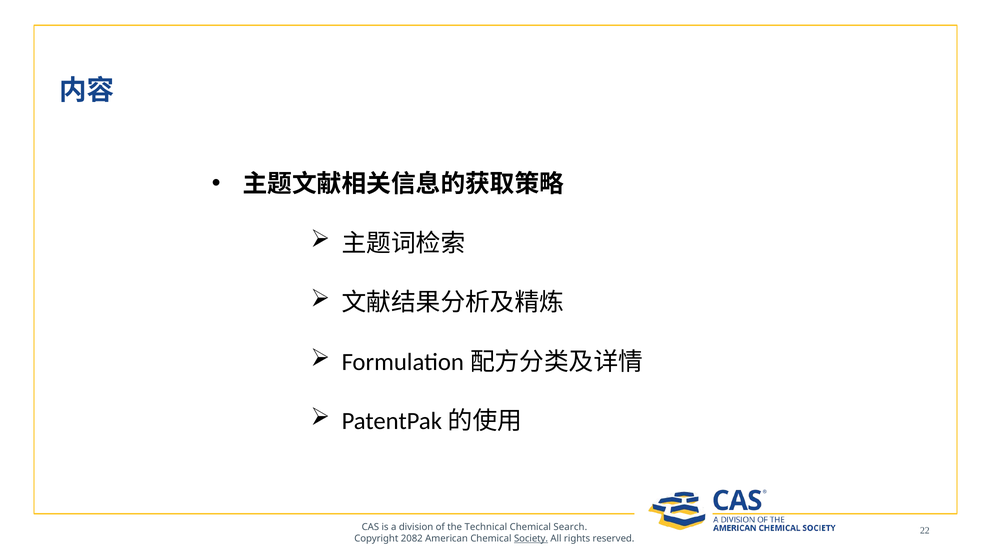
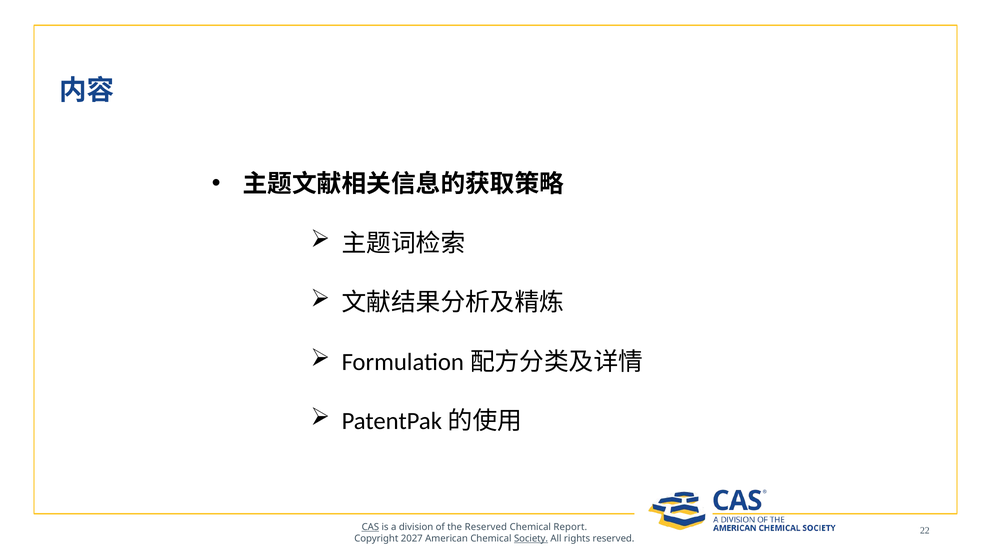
CAS underline: none -> present (370, 527)
the Technical: Technical -> Reserved (486, 527)
Search: Search -> Report (570, 527)
2082: 2082 -> 2027 (412, 539)
